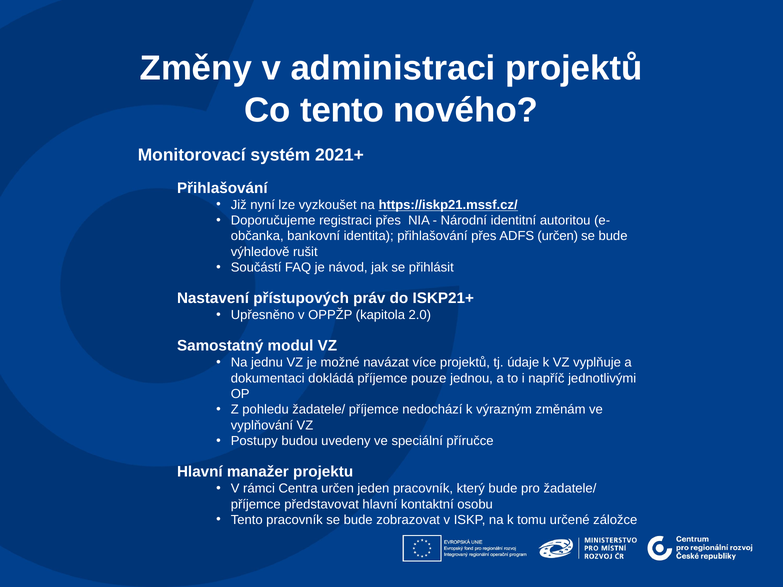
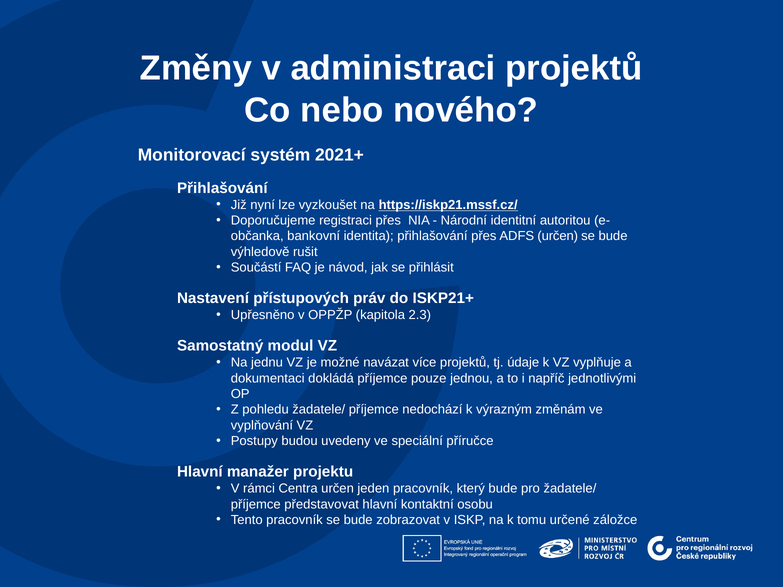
Co tento: tento -> nebo (342, 110)
2.0: 2.0 -> 2.3 (420, 315)
